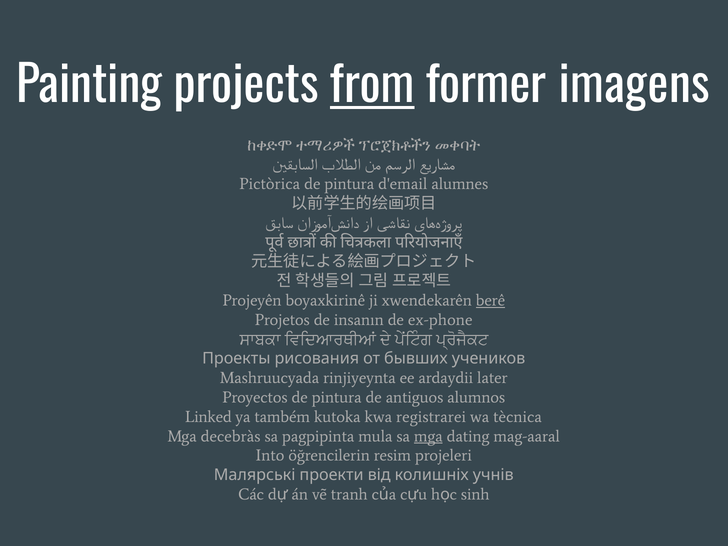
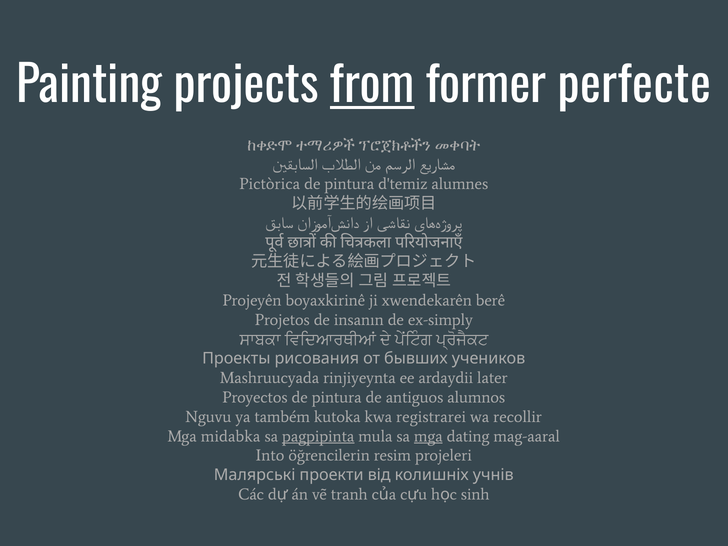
imagens: imagens -> perfecte (634, 86)
d'email: d'email -> d'temiz (403, 184)
berê underline: present -> none (490, 300)
ex-phone: ex-phone -> ex-simply (440, 320)
Linked: Linked -> Nguvu (208, 417)
tècnica: tècnica -> recollir (518, 417)
decebràs: decebràs -> midabka (231, 436)
pagpipinta underline: none -> present (318, 436)
